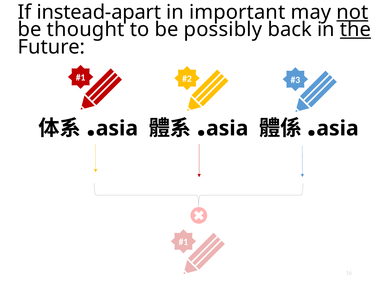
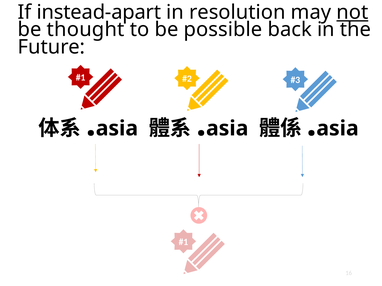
important: important -> resolution (237, 12)
possibly: possibly -> possible (223, 30)
the underline: present -> none (355, 30)
